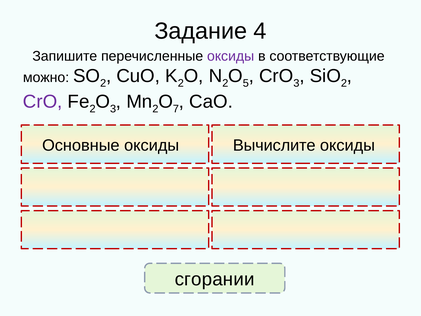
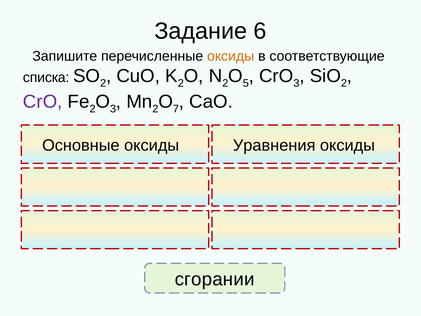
4: 4 -> 6 (260, 31)
оксиды colour: purple -> orange (231, 56)
можно: можно -> списка (46, 78)
Вычислите: Вычислите -> Уравнения (274, 145)
